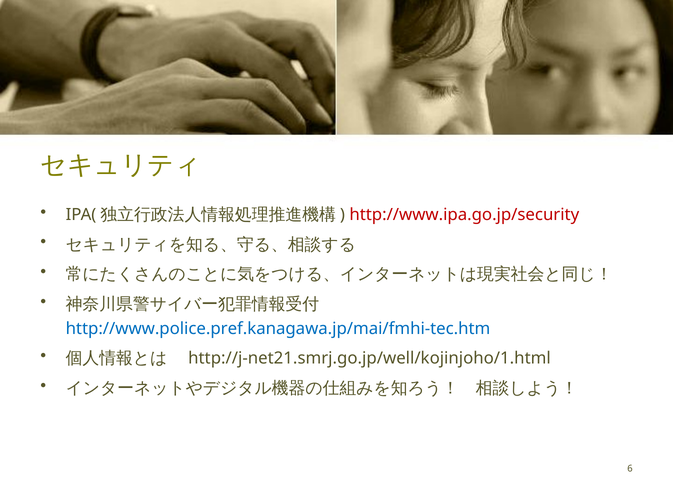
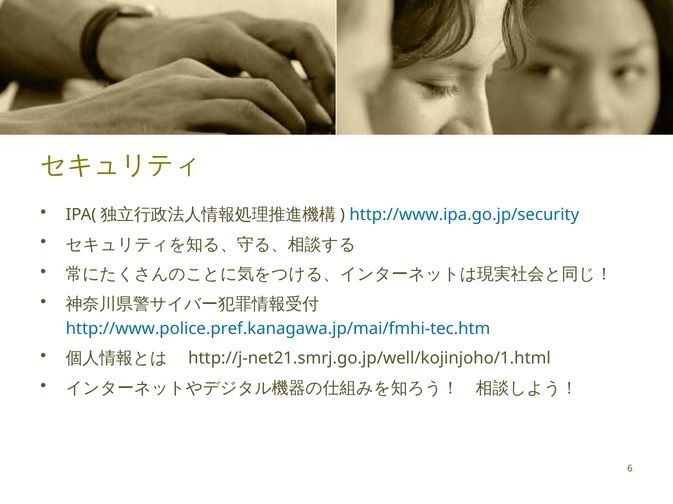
http://www.ipa.go.jp/security colour: red -> blue (464, 215)
